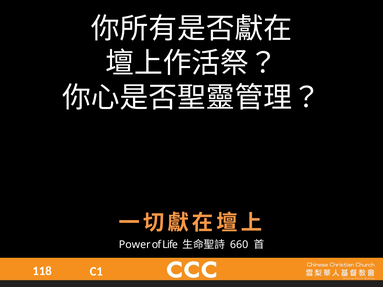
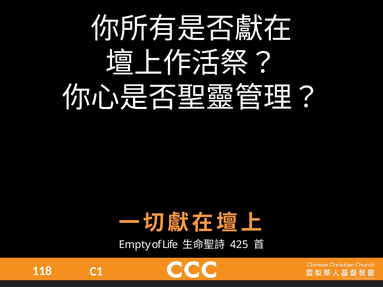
Power: Power -> Empty (135, 245)
660: 660 -> 425 (239, 245)
